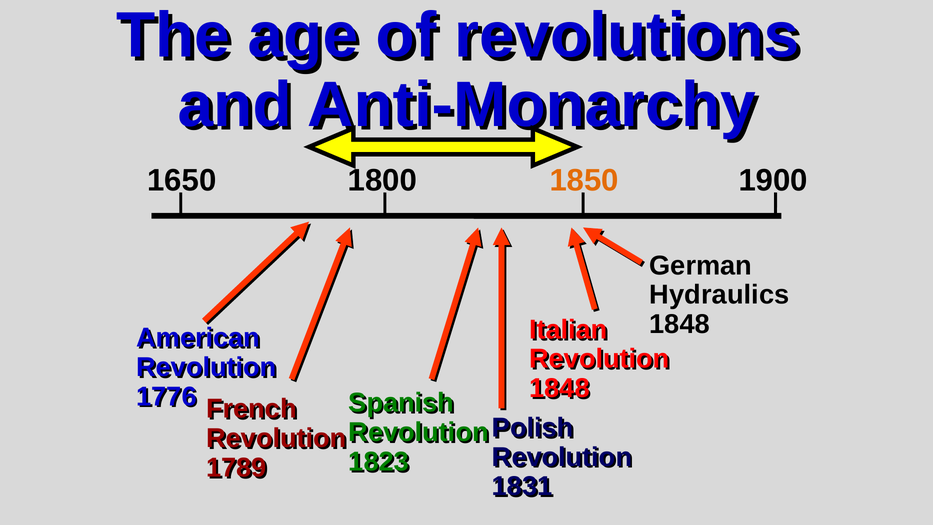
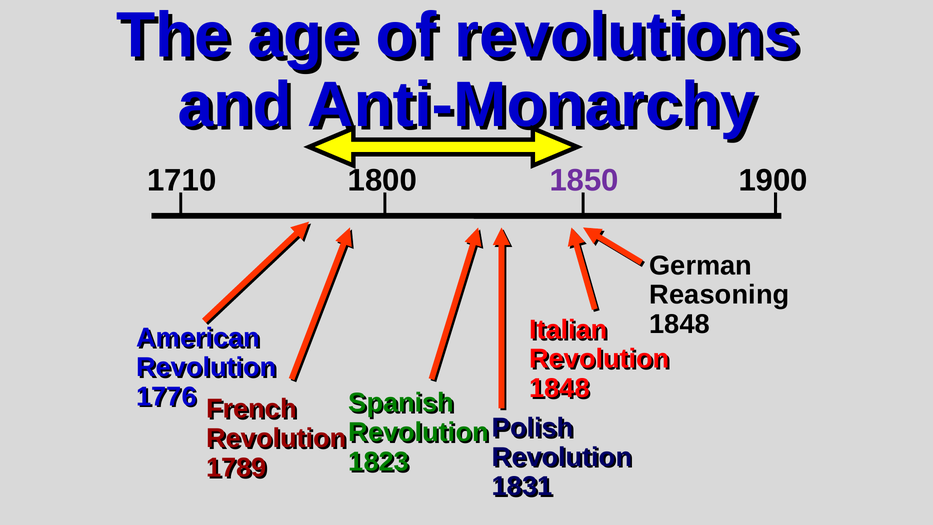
1650: 1650 -> 1710 (182, 180)
1850 colour: orange -> purple (584, 180)
Hydraulics: Hydraulics -> Reasoning (719, 295)
